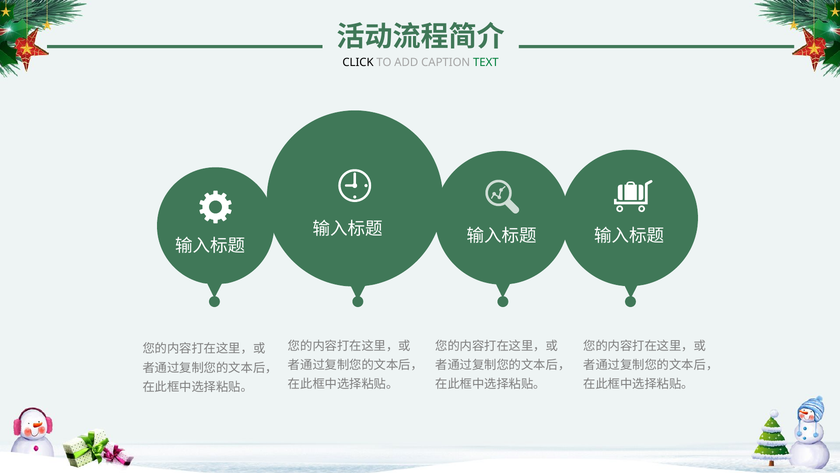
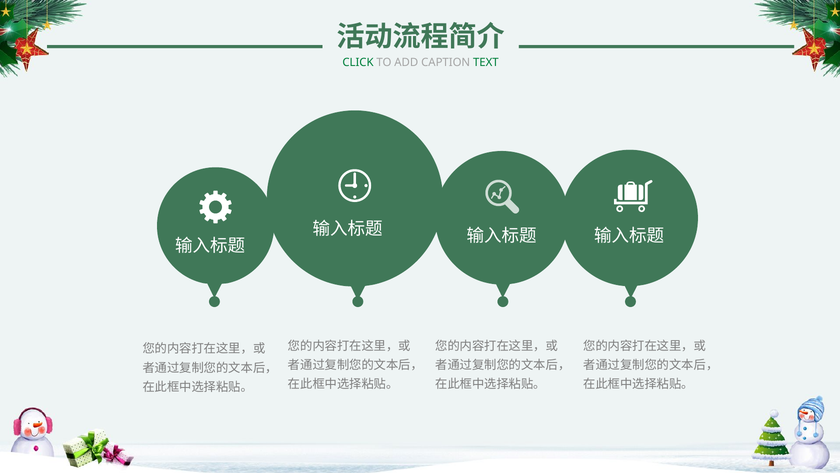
CLICK colour: black -> green (358, 62)
